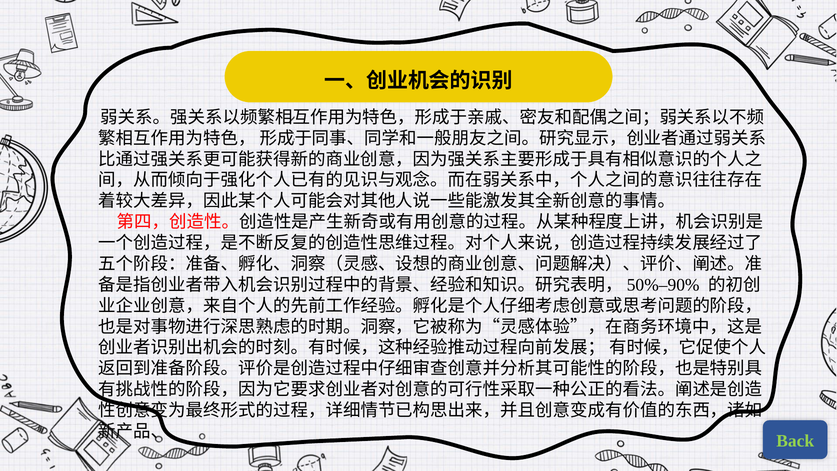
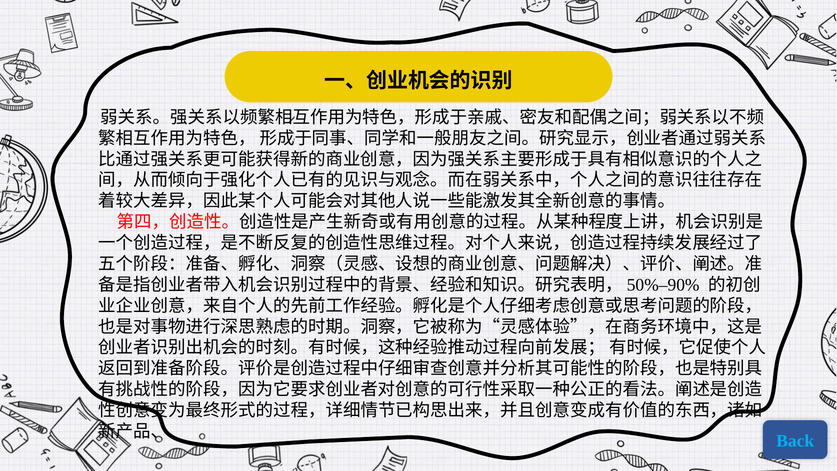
Back colour: light green -> light blue (795, 441)
